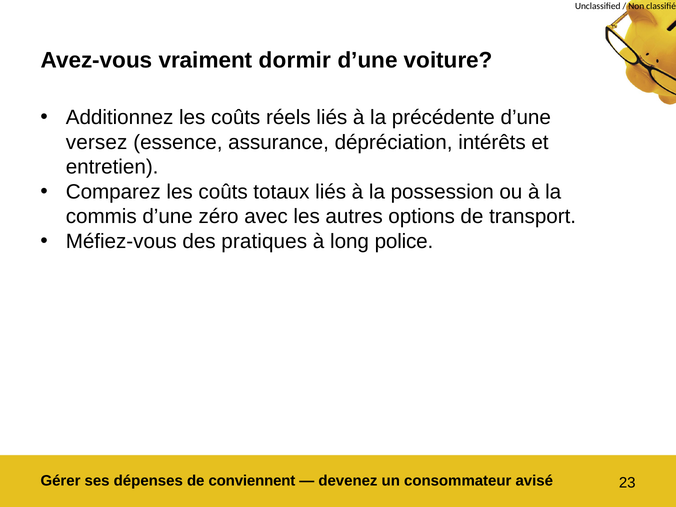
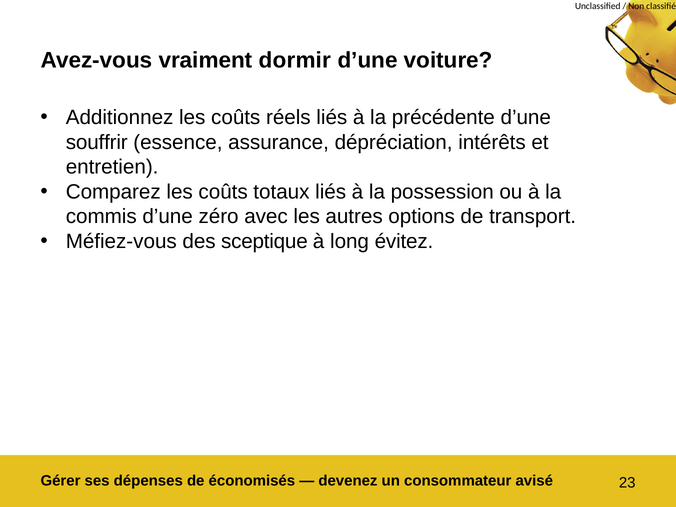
versez: versez -> souffrir (97, 142)
pratiques: pratiques -> sceptique (264, 241)
police: police -> évitez (404, 241)
conviennent: conviennent -> économisés (252, 481)
